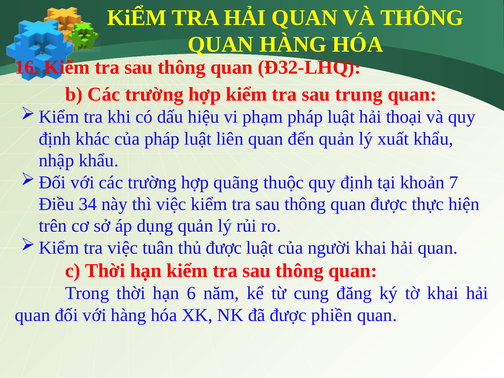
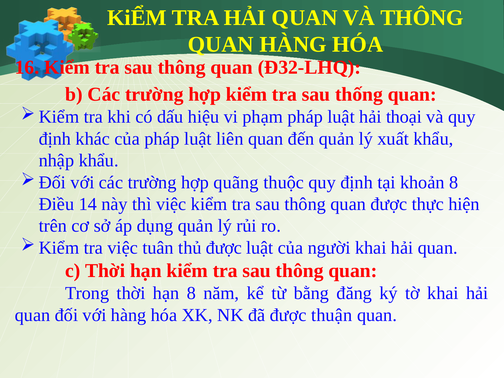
trung: trung -> thống (359, 94)
khoản 7: 7 -> 8 (454, 182)
34: 34 -> 14 (88, 204)
hạn 6: 6 -> 8 (191, 293)
cung: cung -> bằng (311, 293)
phiền: phiền -> thuận (332, 315)
